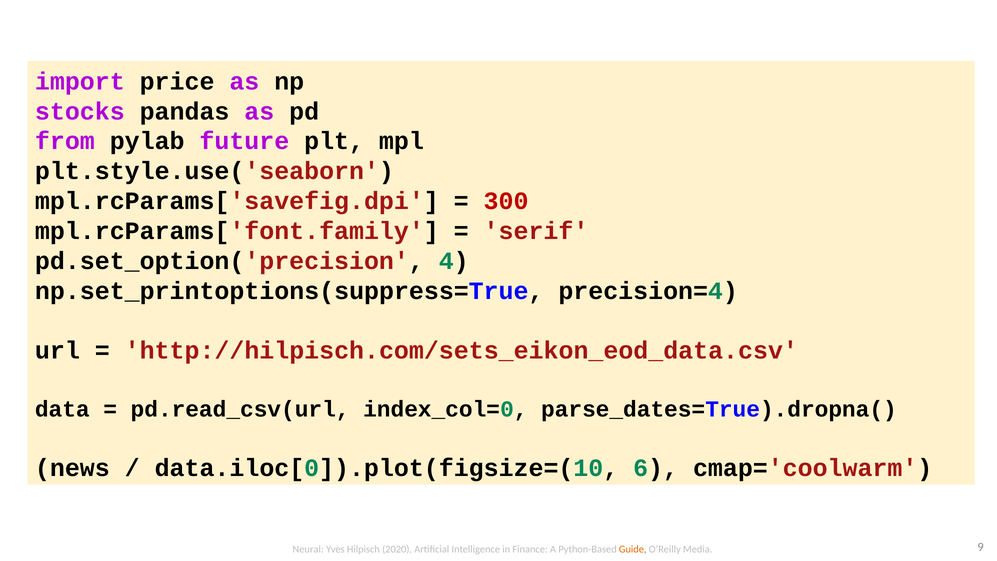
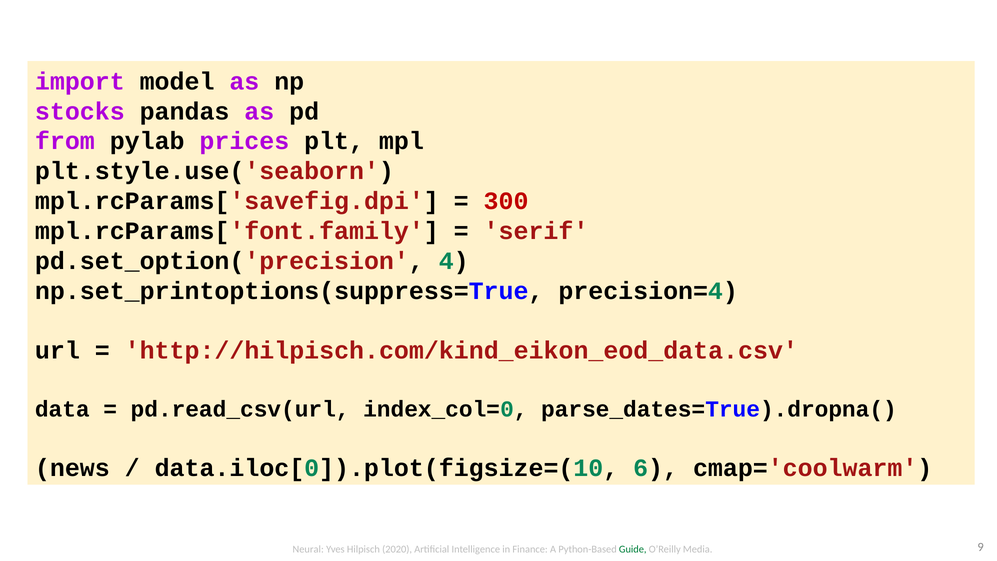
price: price -> model (177, 81)
future: future -> prices (244, 141)
http://hilpisch.com/sets_eikon_eod_data.csv: http://hilpisch.com/sets_eikon_eod_data.csv -> http://hilpisch.com/kind_eikon_eod_data.csv (461, 351)
Guide colour: orange -> green (633, 549)
